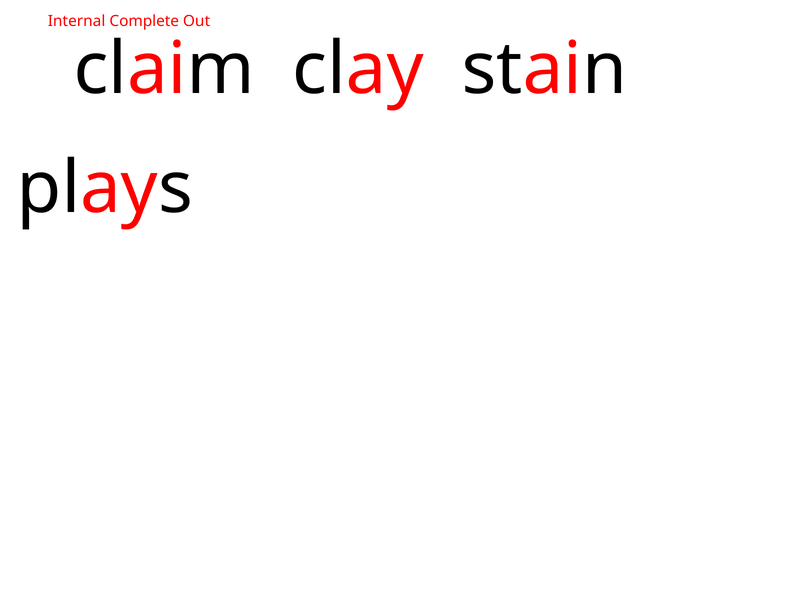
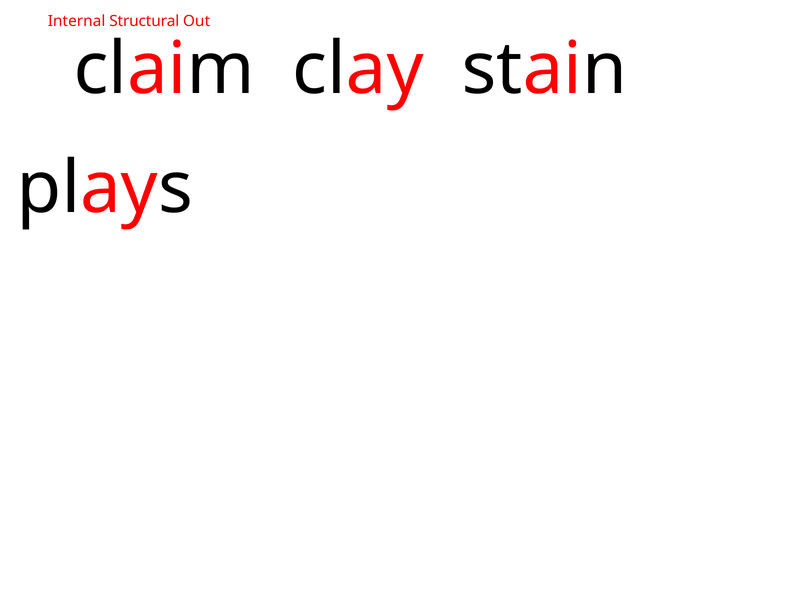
Complete: Complete -> Structural (144, 21)
